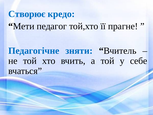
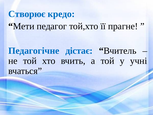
зняти: зняти -> дістає (79, 51)
себе: себе -> учні (139, 61)
